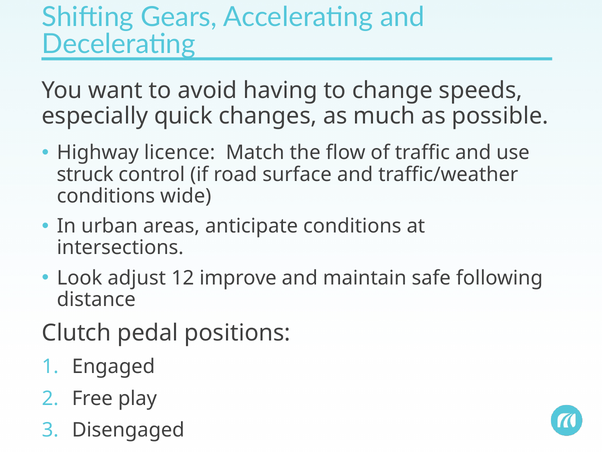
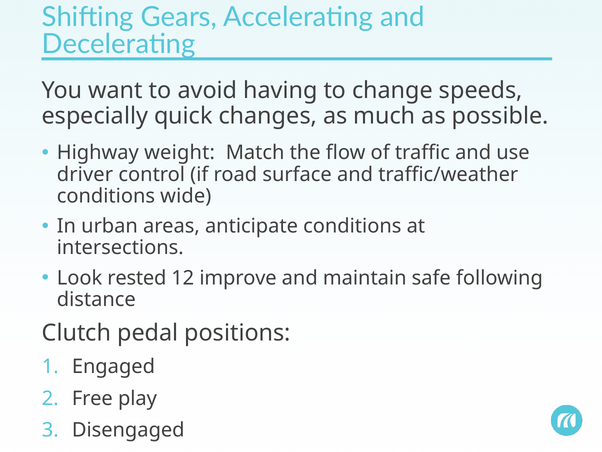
licence: licence -> weight (180, 153)
struck: struck -> driver (85, 174)
adjust: adjust -> rested (137, 278)
